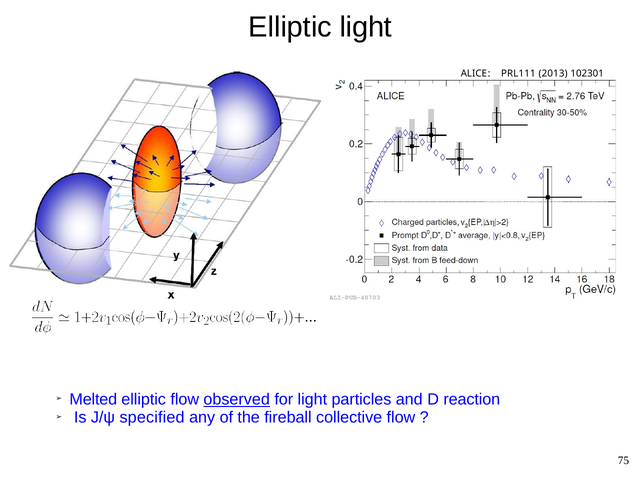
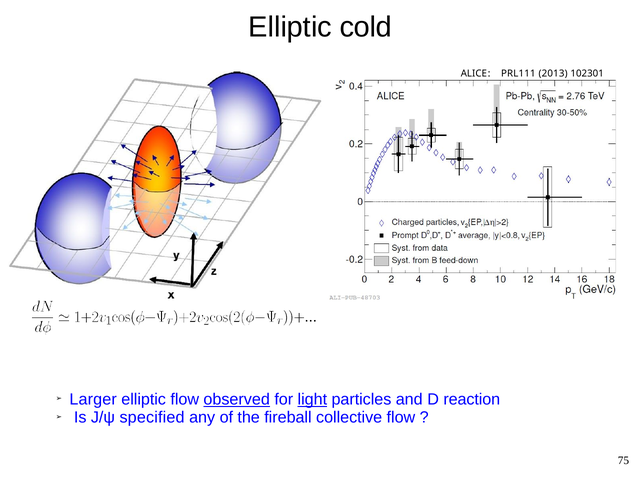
Elliptic light: light -> cold (366, 27)
Melted: Melted -> Larger (93, 399)
light underline: none -> present (312, 399)
